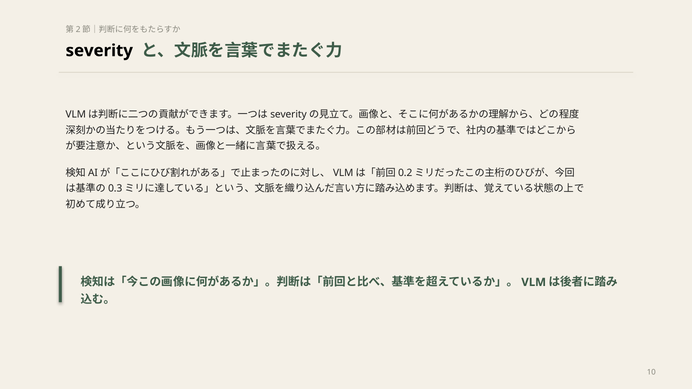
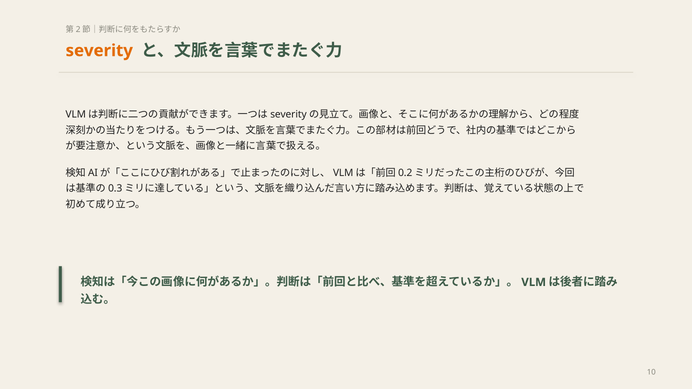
severity colour: black -> orange (99, 51)
